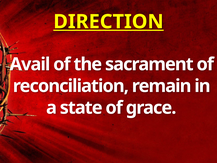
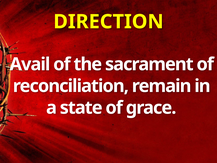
DIRECTION underline: present -> none (108, 22)
